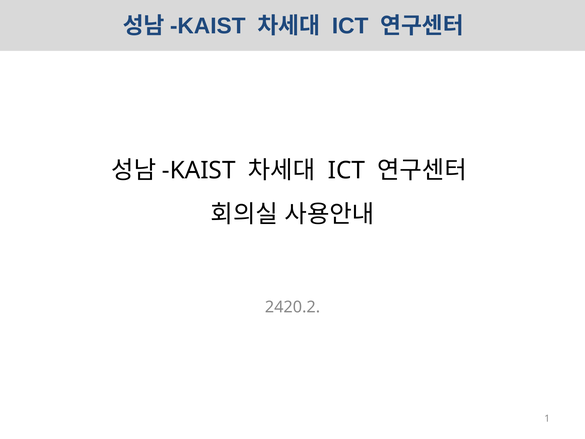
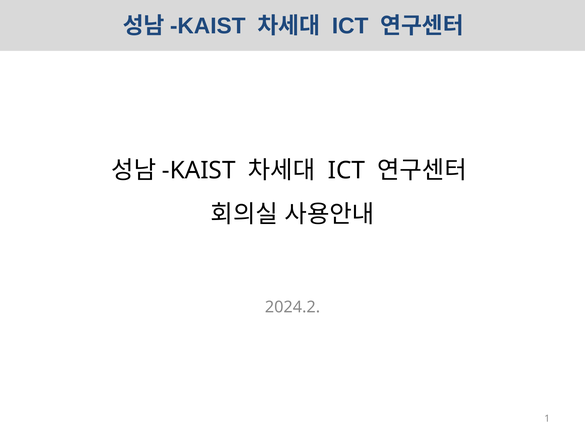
2420.2: 2420.2 -> 2024.2 (292, 307)
